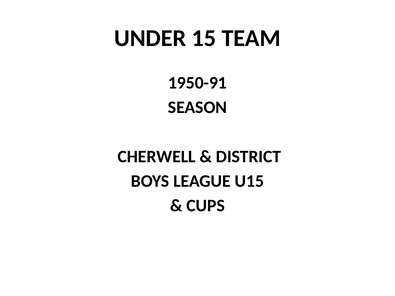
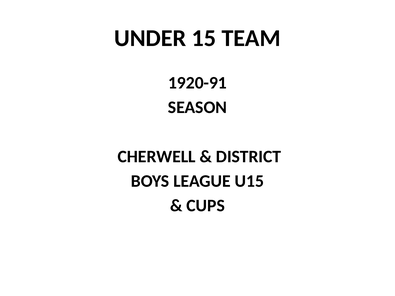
1950-91: 1950-91 -> 1920-91 (197, 83)
